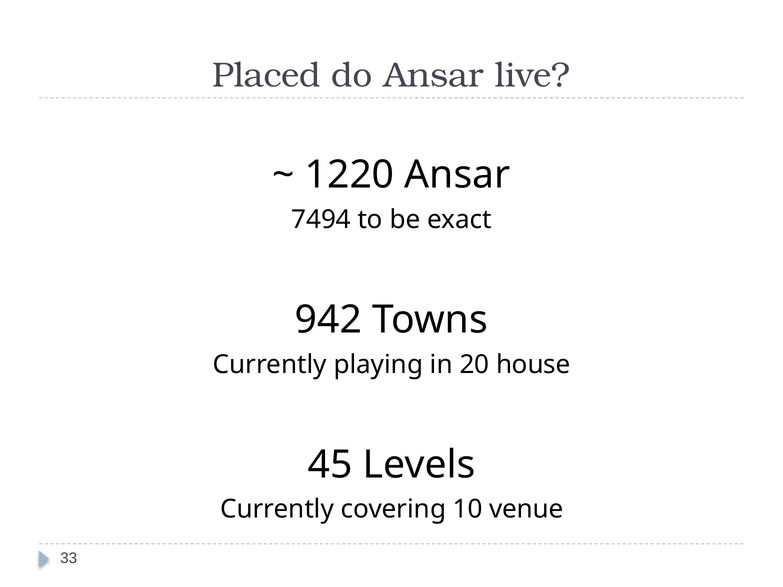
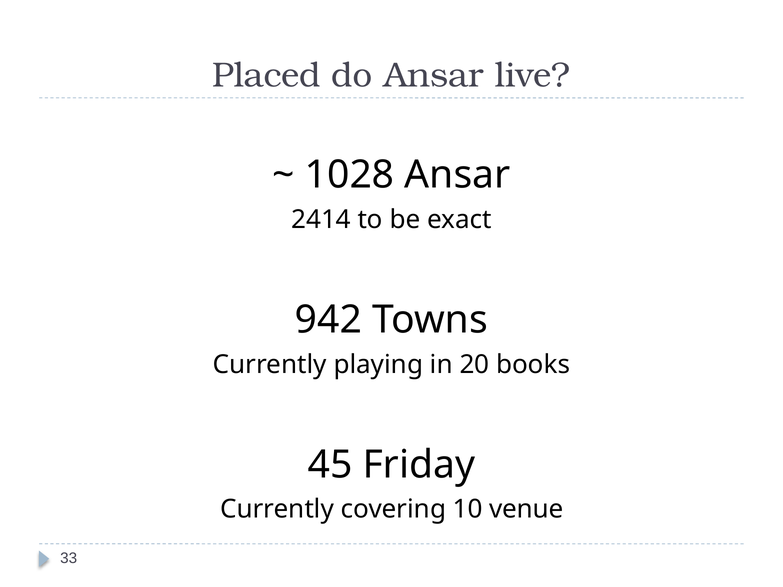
1220: 1220 -> 1028 (350, 175)
7494: 7494 -> 2414 (321, 220)
house: house -> books (533, 365)
Levels: Levels -> Friday (419, 465)
